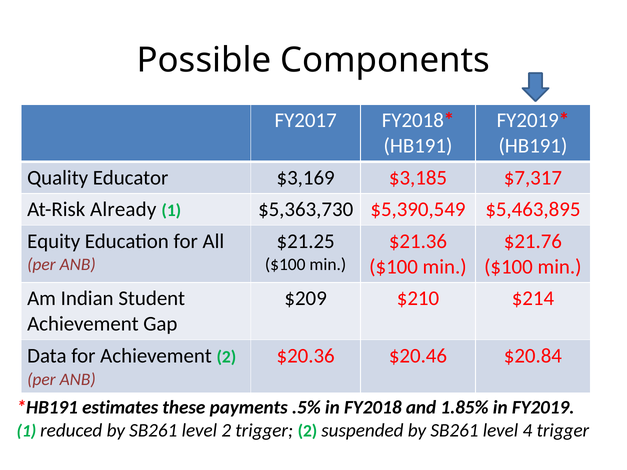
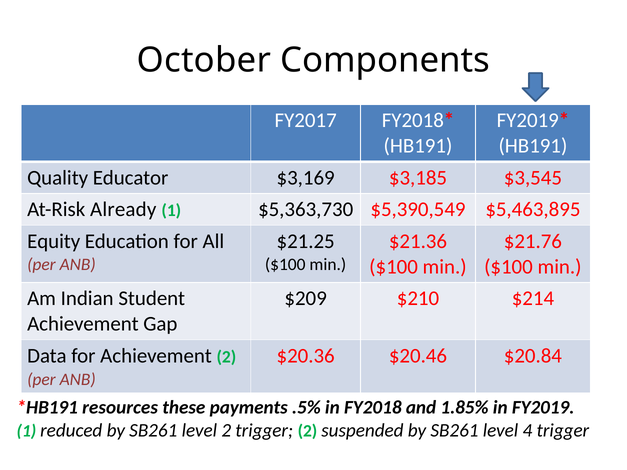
Possible: Possible -> October (204, 60)
$7,317: $7,317 -> $3,545 (533, 178)
estimates: estimates -> resources (120, 408)
